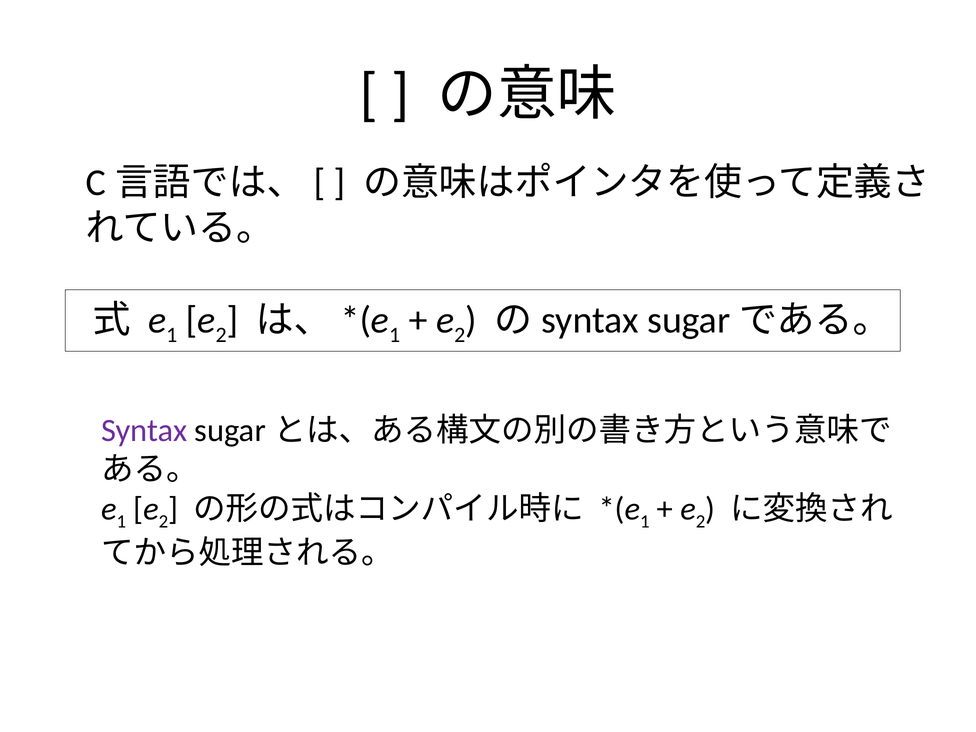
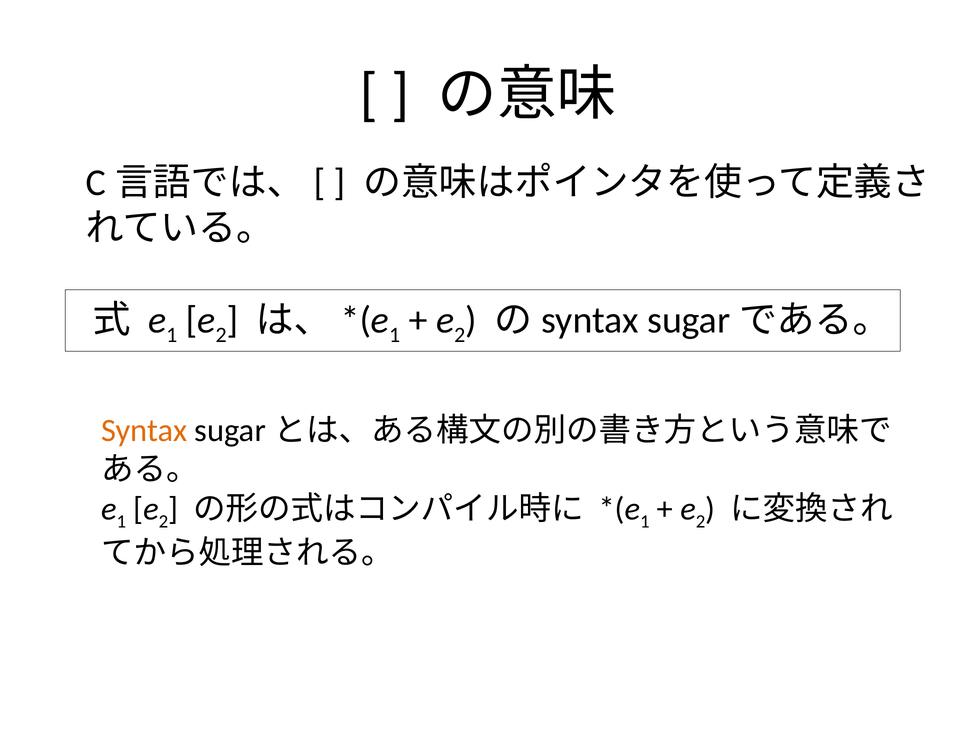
Syntax colour: purple -> orange (144, 431)
